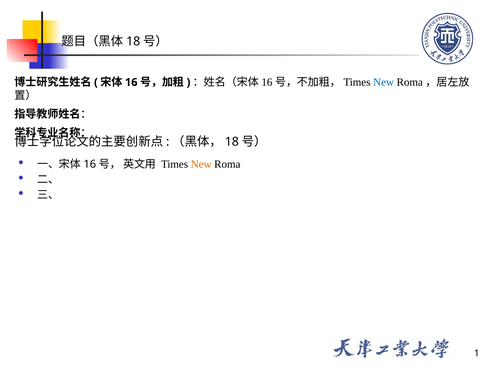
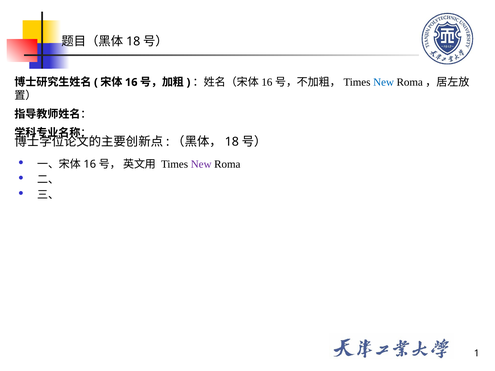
New colour: orange -> purple (201, 164)
